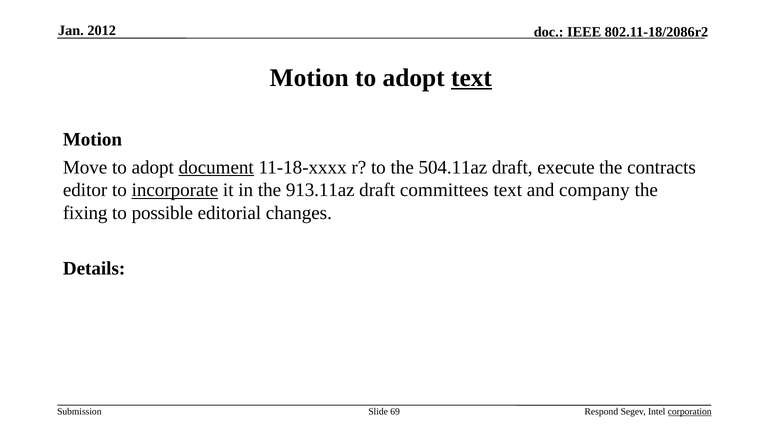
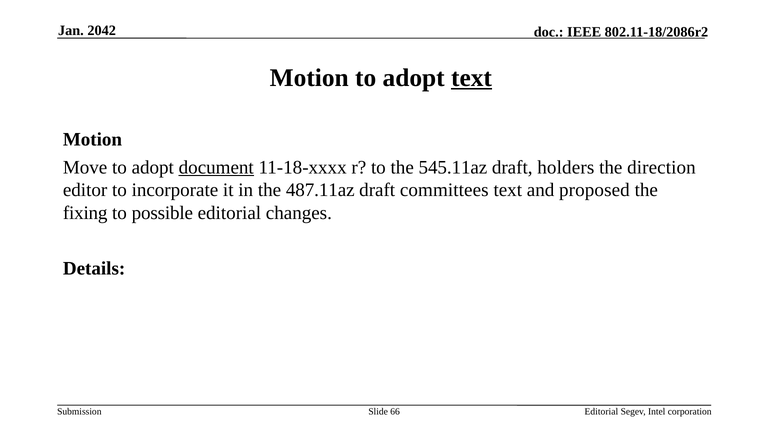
2012: 2012 -> 2042 (102, 30)
504.11az: 504.11az -> 545.11az (453, 167)
execute: execute -> holders (566, 167)
contracts: contracts -> direction (661, 167)
incorporate underline: present -> none (175, 190)
913.11az: 913.11az -> 487.11az (320, 190)
company: company -> proposed (594, 190)
69: 69 -> 66 (395, 411)
Respond: Respond -> Editorial (601, 411)
corporation underline: present -> none (690, 411)
